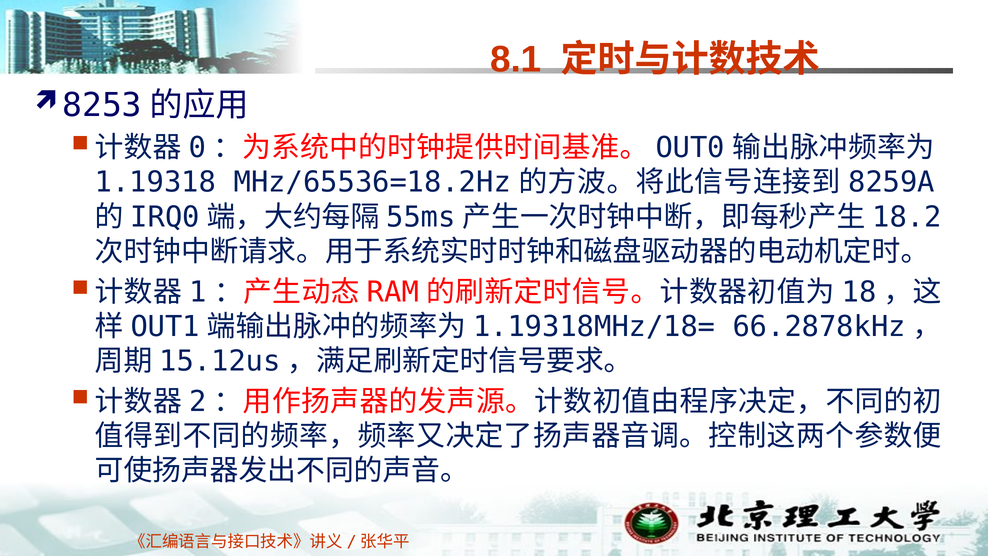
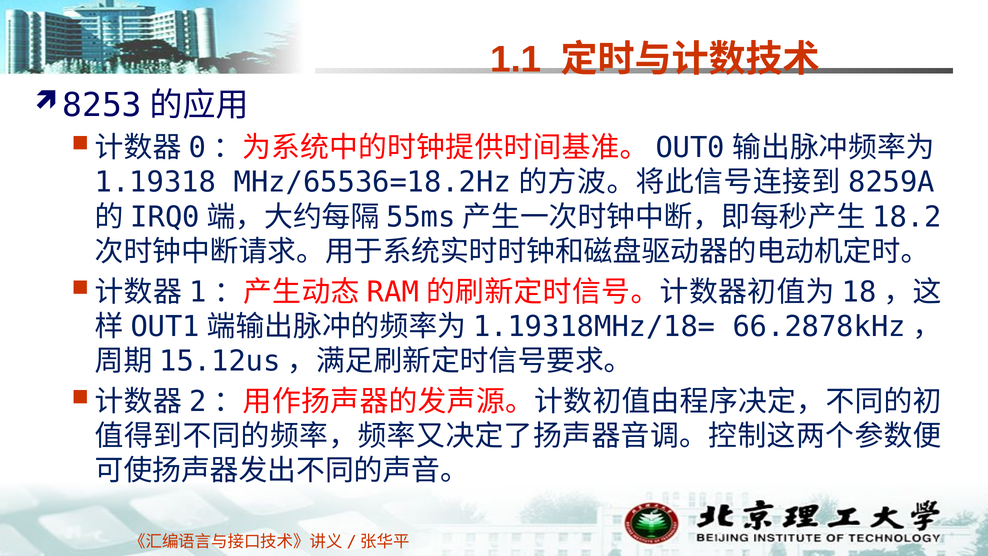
8.1: 8.1 -> 1.1 (516, 59)
